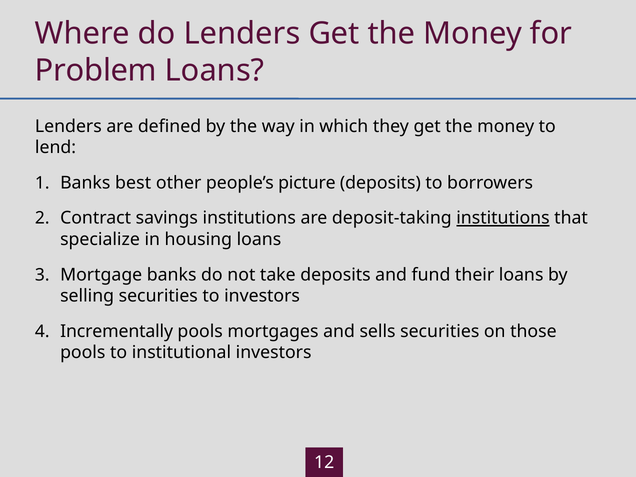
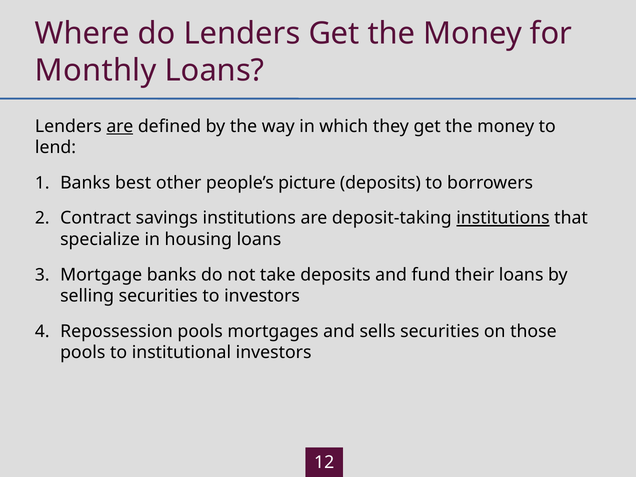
Problem: Problem -> Monthly (96, 71)
are underline: none -> present (120, 126)
Incrementally: Incrementally -> Repossession (117, 331)
